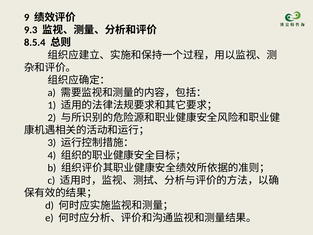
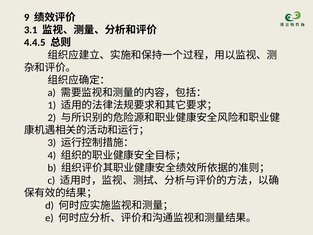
9.3: 9.3 -> 3.1 (31, 30)
8.5.4: 8.5.4 -> 4.4.5 (35, 42)
